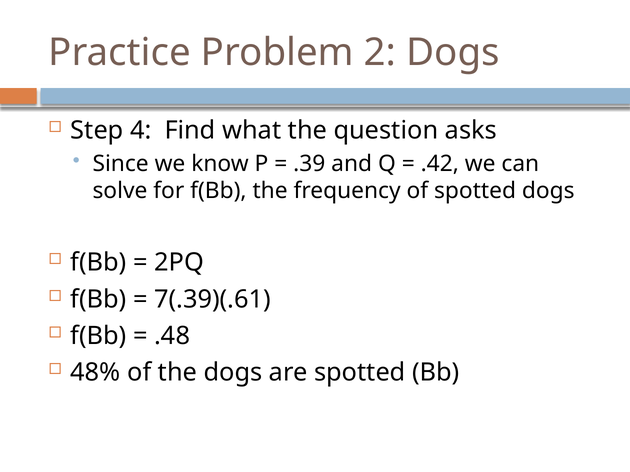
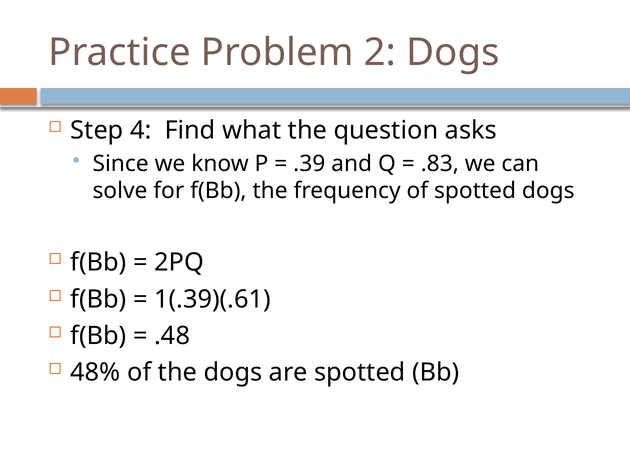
.42: .42 -> .83 (440, 164)
7(.39)(.61: 7(.39)(.61 -> 1(.39)(.61 (213, 299)
